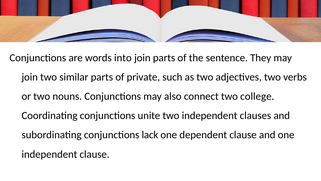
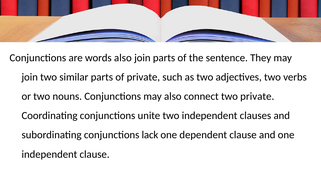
words into: into -> also (123, 58)
two college: college -> private (257, 96)
